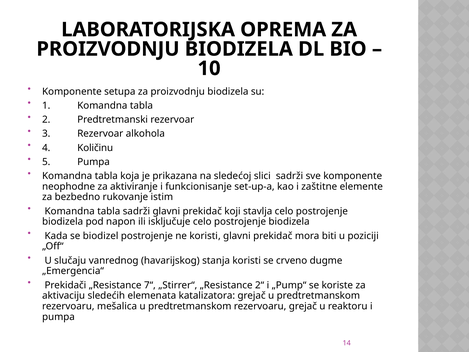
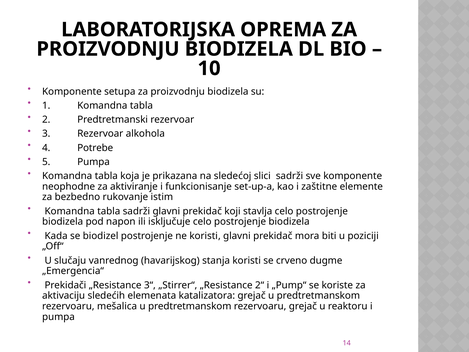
Količinu: Količinu -> Potrebe (95, 148)
7“: 7“ -> 3“ (150, 285)
